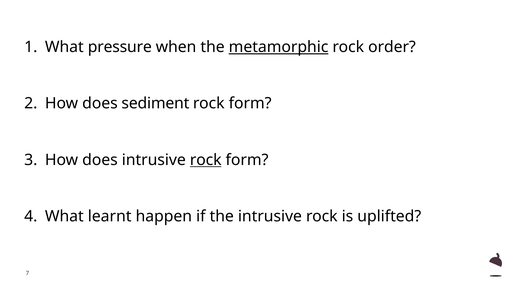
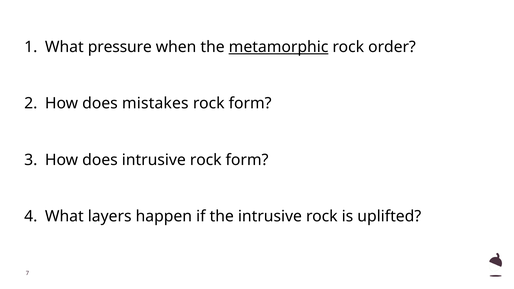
sediment: sediment -> mistakes (155, 103)
rock underline: present -> none (206, 160)
learnt: learnt -> layers (110, 217)
